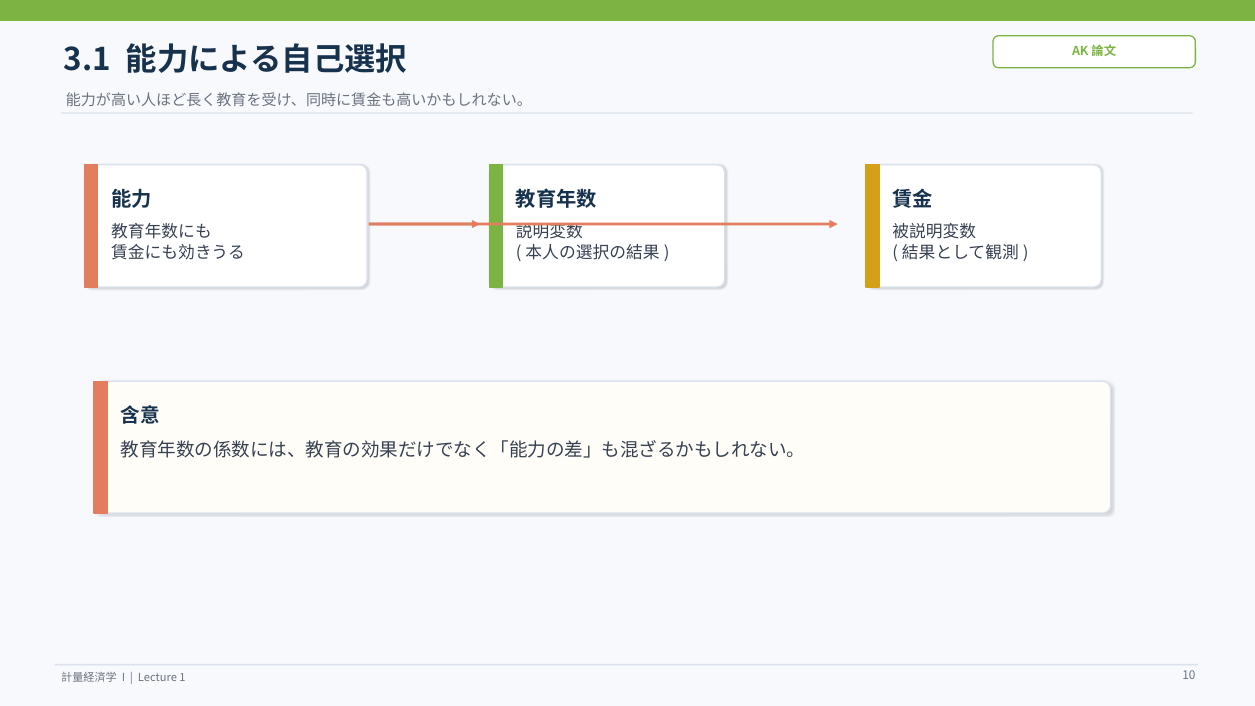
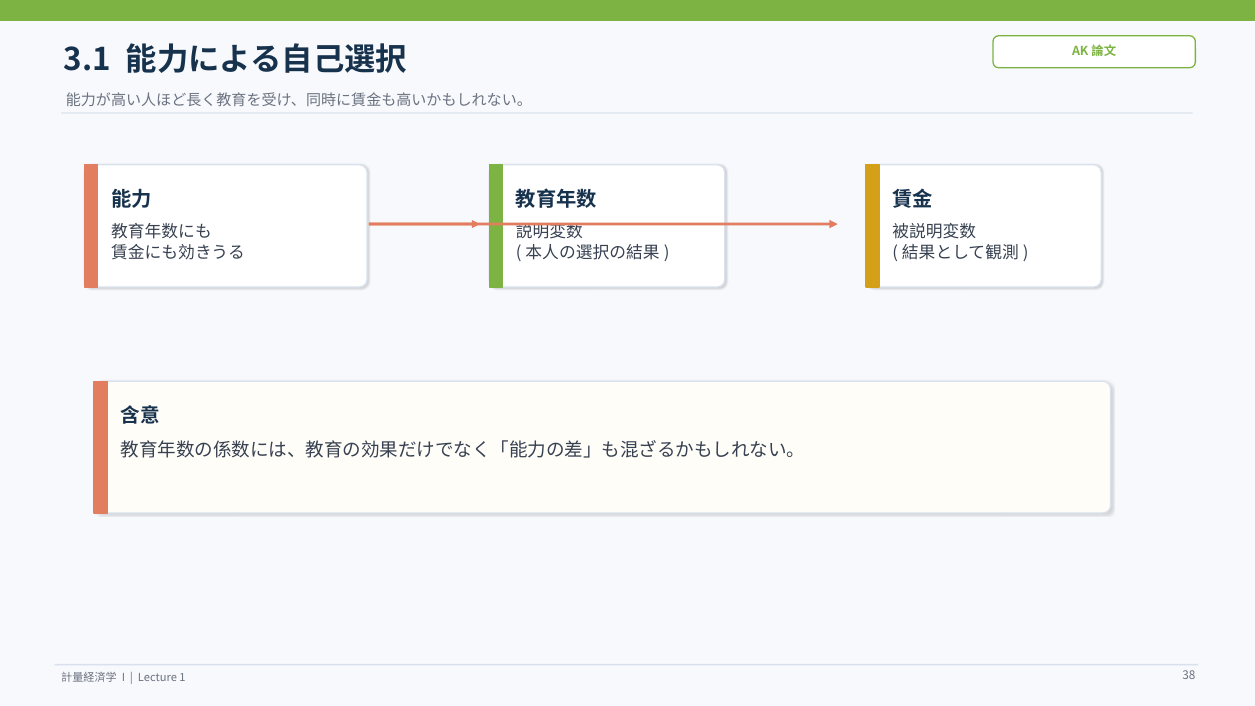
10: 10 -> 38 (1189, 676)
